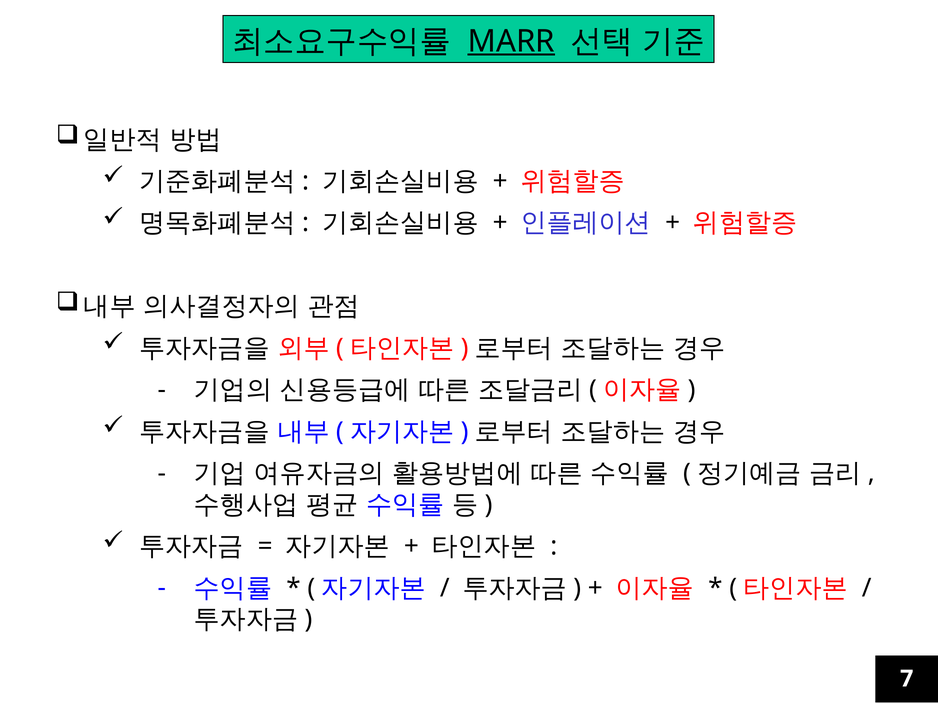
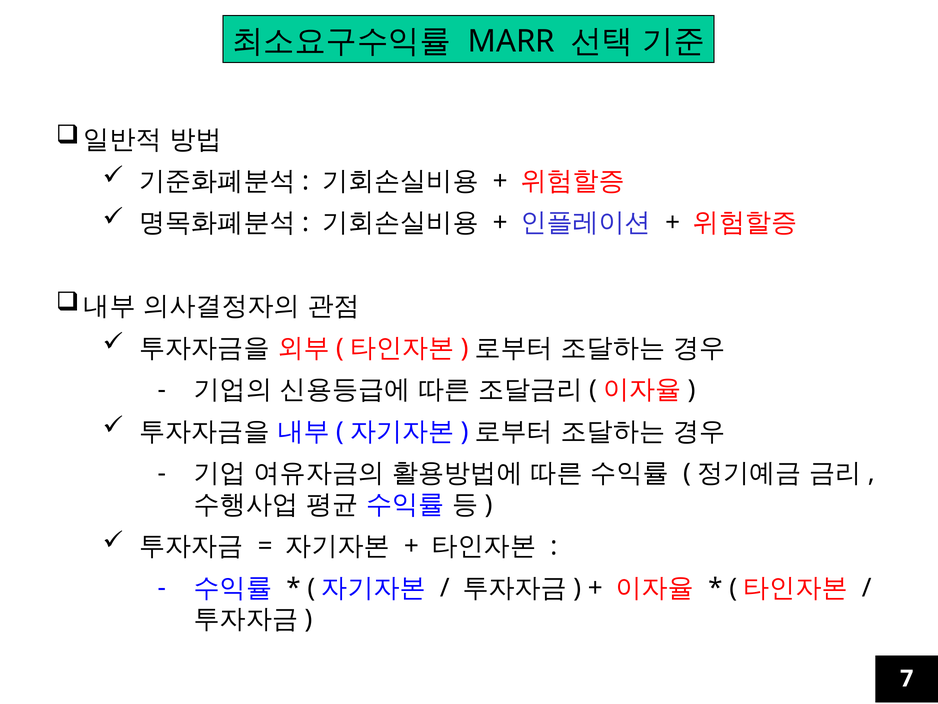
MARR underline: present -> none (511, 41)
